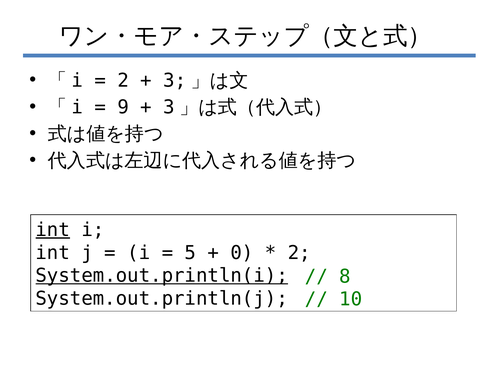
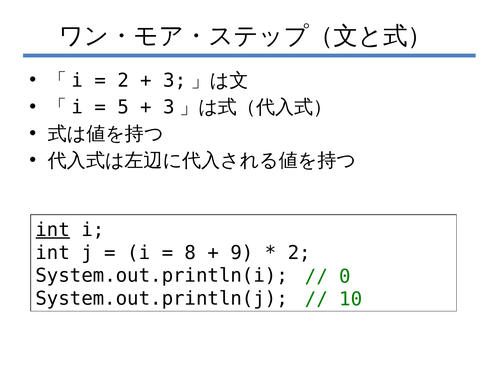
9: 9 -> 5 (123, 107)
5: 5 -> 8 (190, 253)
0: 0 -> 9 (242, 253)
System.out.println(i underline: present -> none (162, 276)
8: 8 -> 0 (345, 277)
